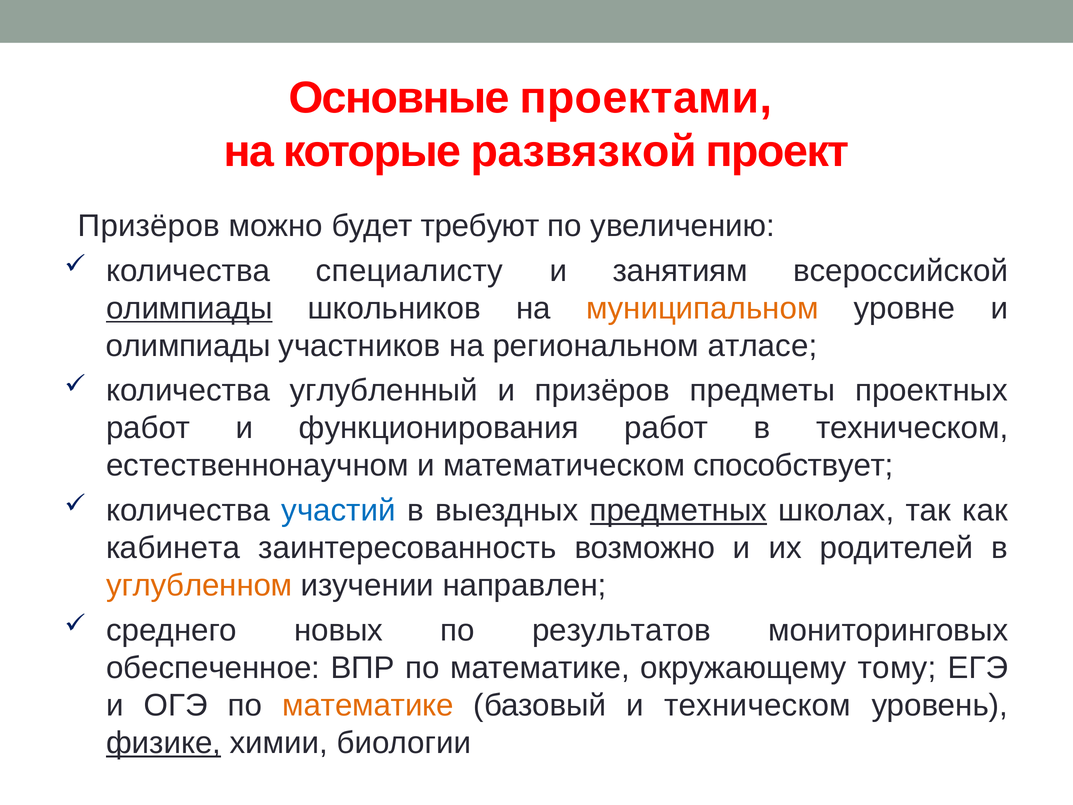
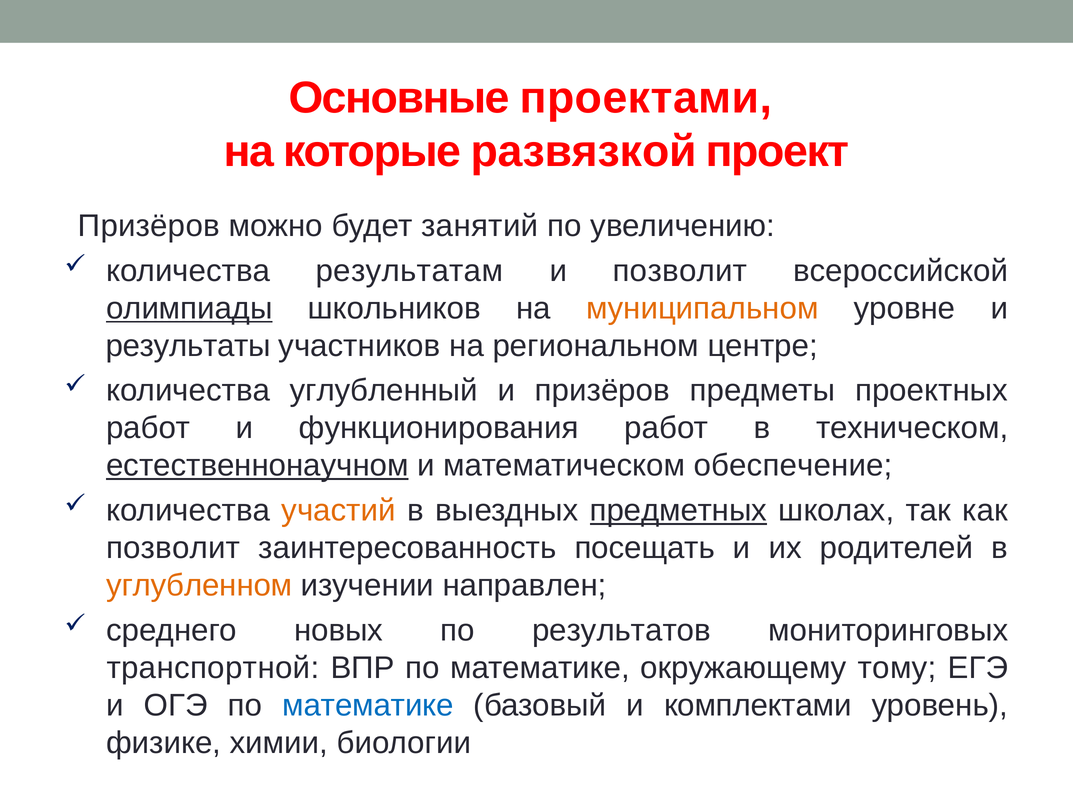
требуют: требуют -> занятий (480, 226)
специалисту: специалисту -> результатам (409, 271)
и занятиям: занятиям -> позволит (680, 271)
олимпиады: олимпиады -> результаты (188, 346)
атласе: атласе -> центре (763, 346)
естественнонаучном underline: none -> present (257, 466)
способствует: способствует -> обеспечение (793, 466)
участий colour: blue -> orange (338, 510)
кабинета: кабинета -> позволит (173, 548)
возможно: возможно -> посещать (645, 548)
обеспеченное: обеспеченное -> транспортной (213, 668)
математике colour: orange -> blue (368, 705)
и техническом: техническом -> комплектами (758, 705)
физике underline: present -> none (164, 743)
